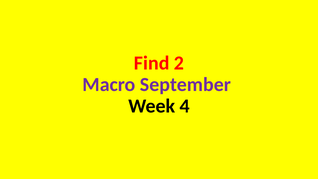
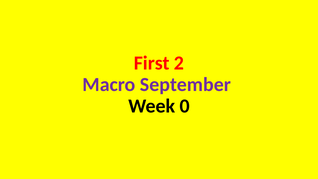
Find: Find -> First (152, 63)
4: 4 -> 0 (185, 106)
